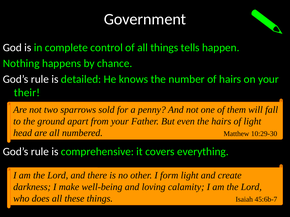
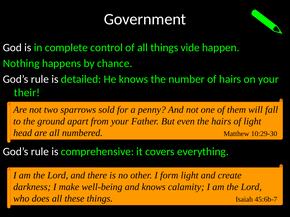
tells: tells -> vide (190, 48)
and loving: loving -> knows (154, 187)
